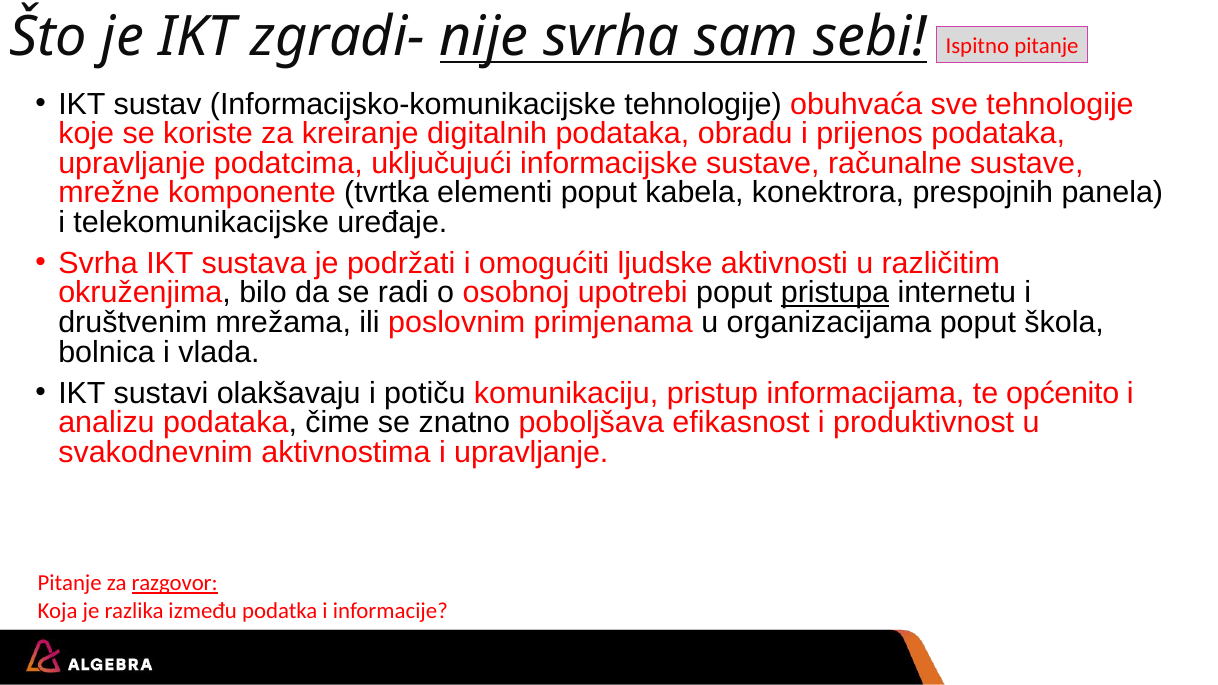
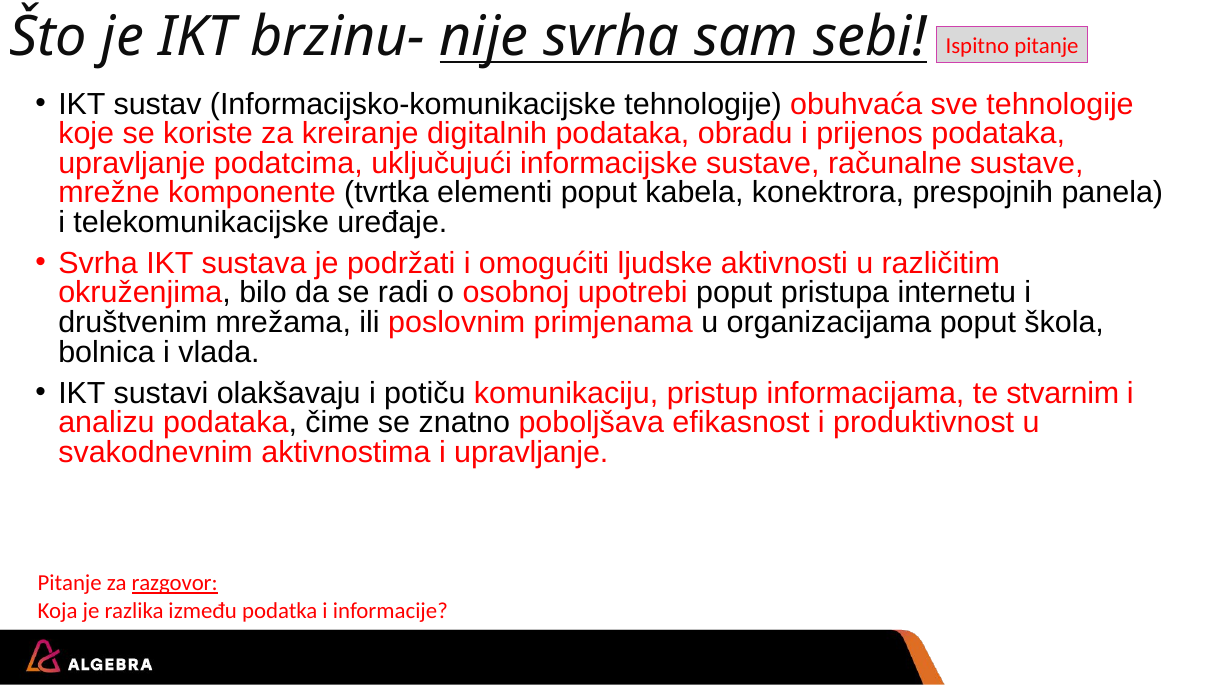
zgradi-: zgradi- -> brzinu- (338, 37)
pristupa underline: present -> none (835, 293)
općenito: općenito -> stvarnim (1063, 393)
